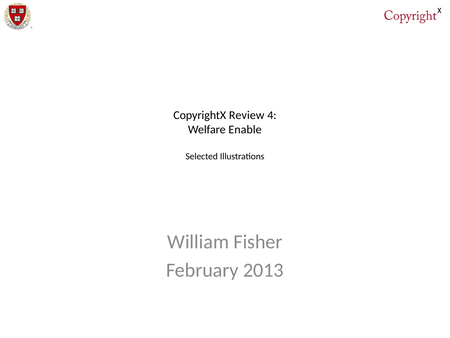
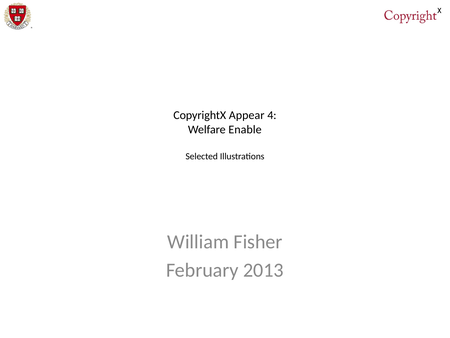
Review: Review -> Appear (247, 115)
